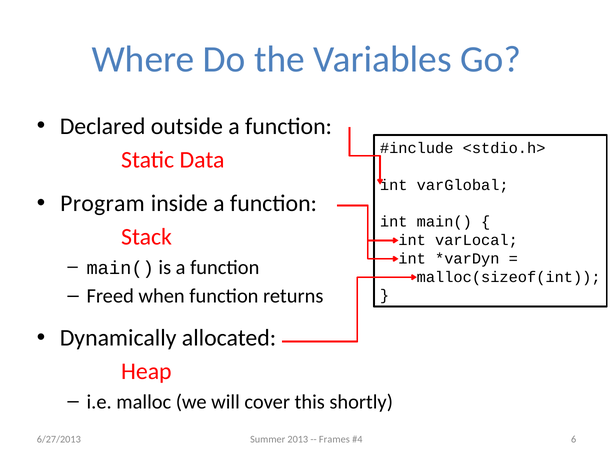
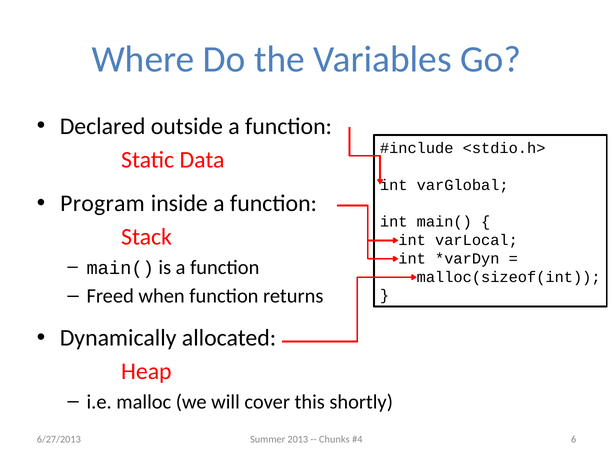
Frames: Frames -> Chunks (334, 439)
